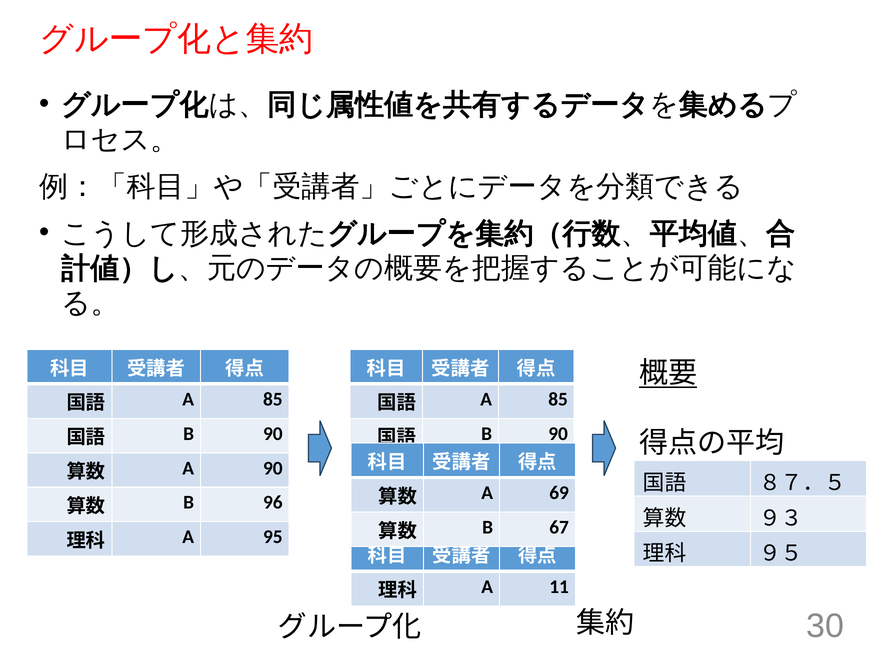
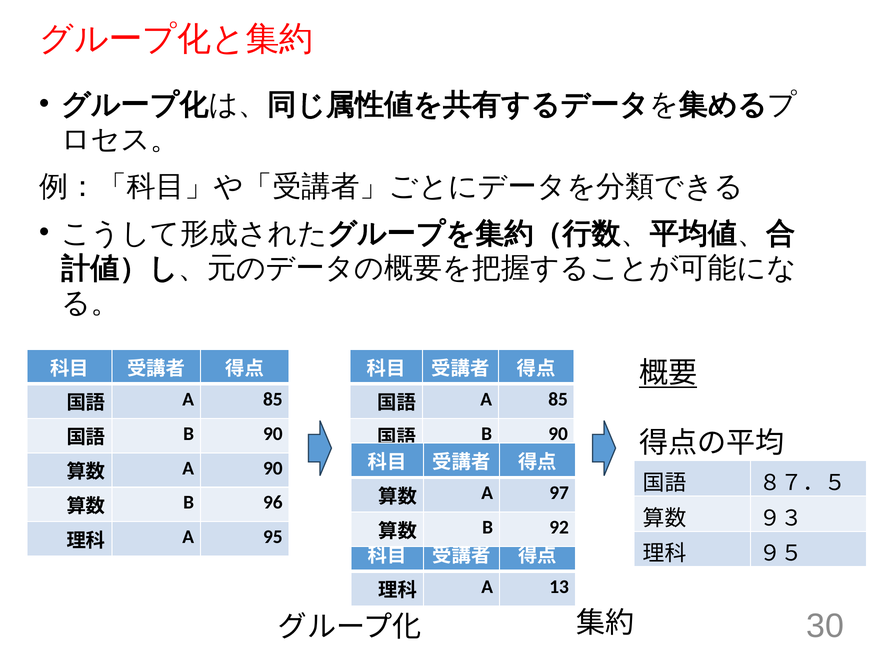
69: 69 -> 97 (559, 493)
67: 67 -> 92 (559, 527)
11: 11 -> 13 (559, 587)
